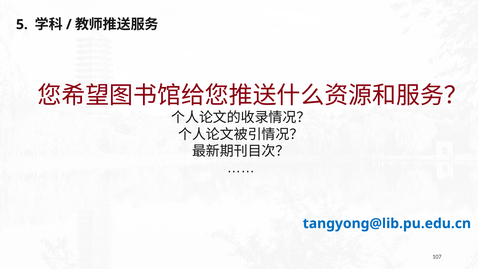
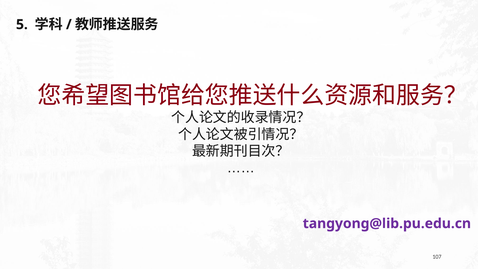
tangyong@lib.pu.edu.cn colour: blue -> purple (387, 223)
